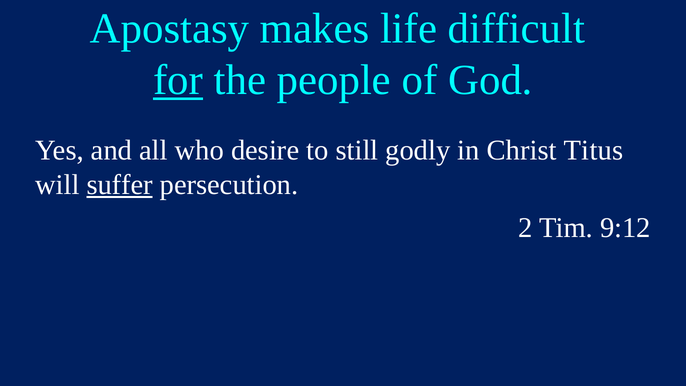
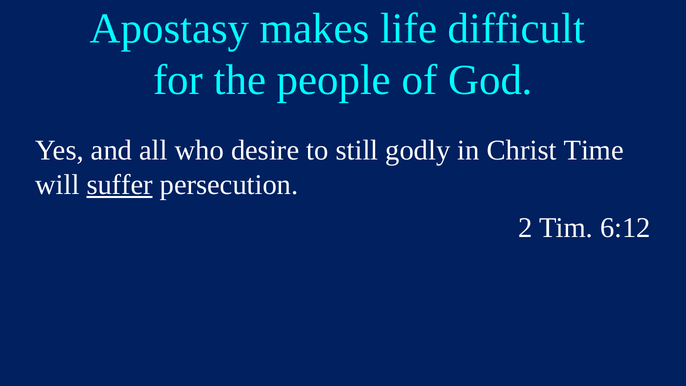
for underline: present -> none (178, 80)
Titus: Titus -> Time (594, 150)
9:12: 9:12 -> 6:12 (625, 227)
